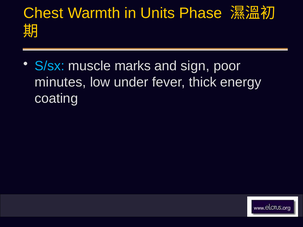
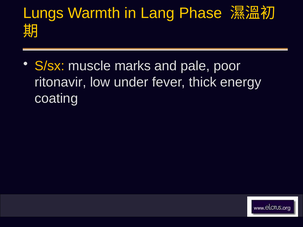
Chest: Chest -> Lungs (43, 13)
Units: Units -> Lang (158, 13)
S/sx colour: light blue -> yellow (50, 66)
sign: sign -> pale (195, 66)
minutes: minutes -> ritonavir (60, 82)
